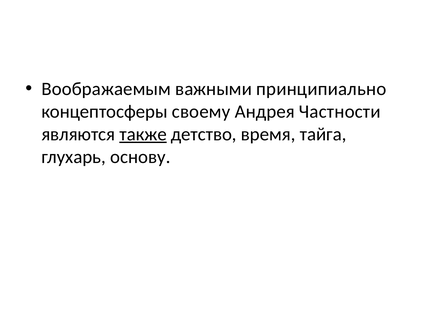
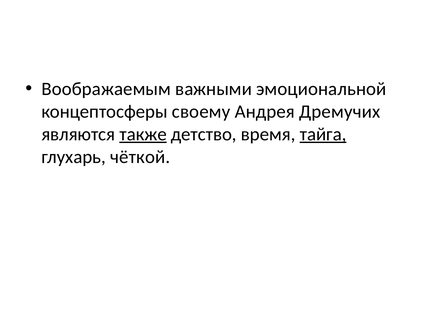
принципиально: принципиально -> эмоциональной (321, 89)
Частности: Частности -> Дремучих (340, 112)
тайга underline: none -> present (323, 134)
основу: основу -> чёткой (140, 157)
